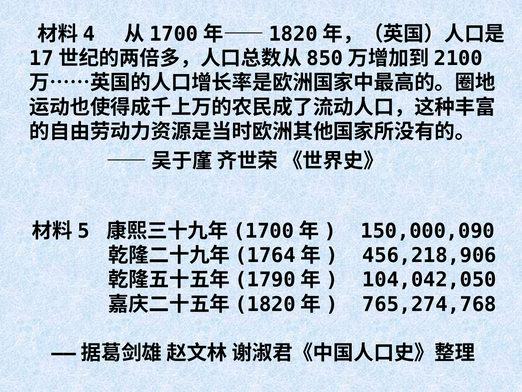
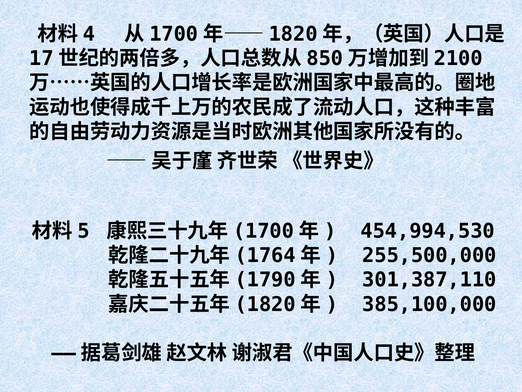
150,000,090: 150,000,090 -> 454,994,530 (428, 231)
456,218,906: 456,218,906 -> 255,500,000 (429, 255)
104,042,050: 104,042,050 -> 301,387,110 (429, 280)
765,274,768: 765,274,768 -> 385,100,000 (429, 304)
